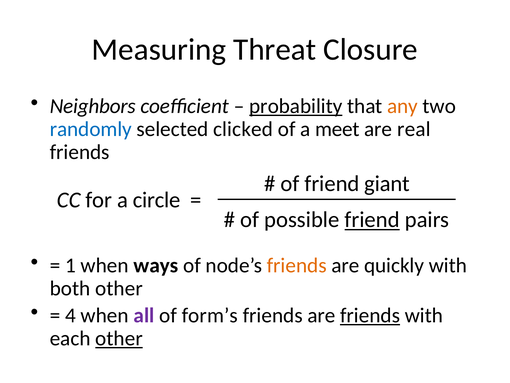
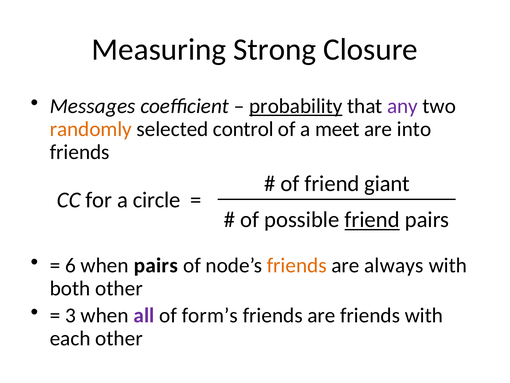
Threat: Threat -> Strong (275, 49)
Neighbors: Neighbors -> Messages (93, 106)
any colour: orange -> purple (403, 106)
randomly colour: blue -> orange (91, 129)
clicked: clicked -> control (243, 129)
real: real -> into (414, 129)
1: 1 -> 6 (70, 265)
when ways: ways -> pairs (156, 265)
quickly: quickly -> always (394, 265)
4: 4 -> 3 (70, 315)
friends underline: present -> none (370, 315)
other underline: present -> none (119, 338)
